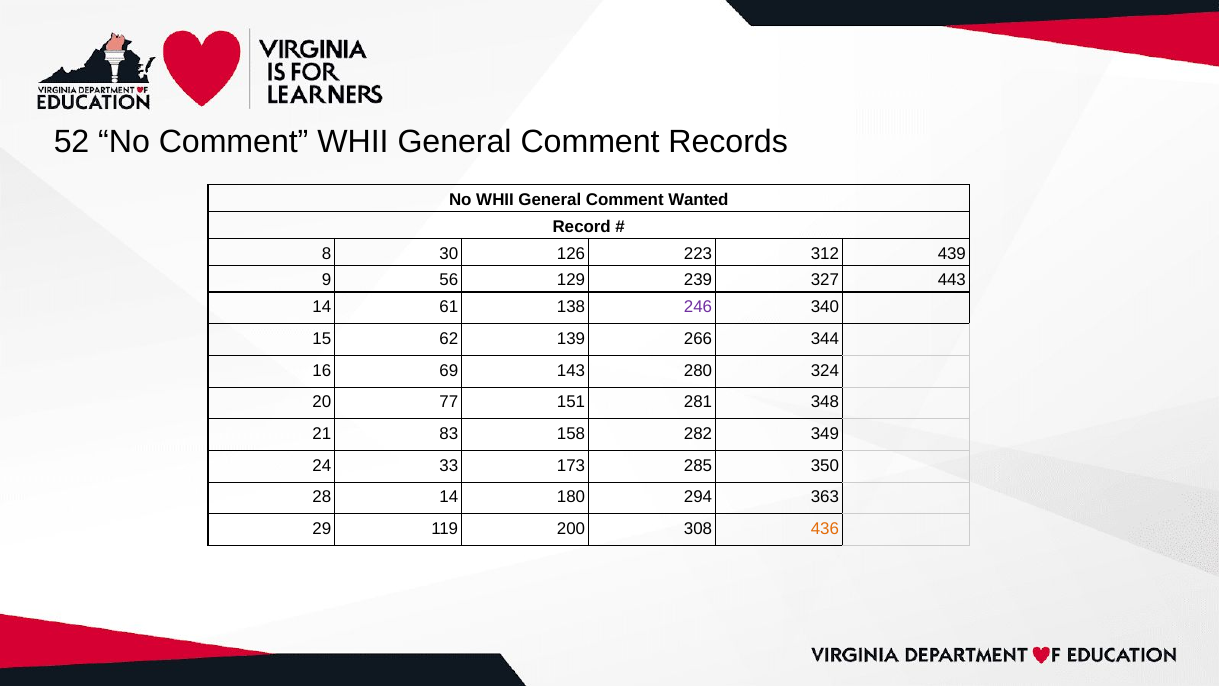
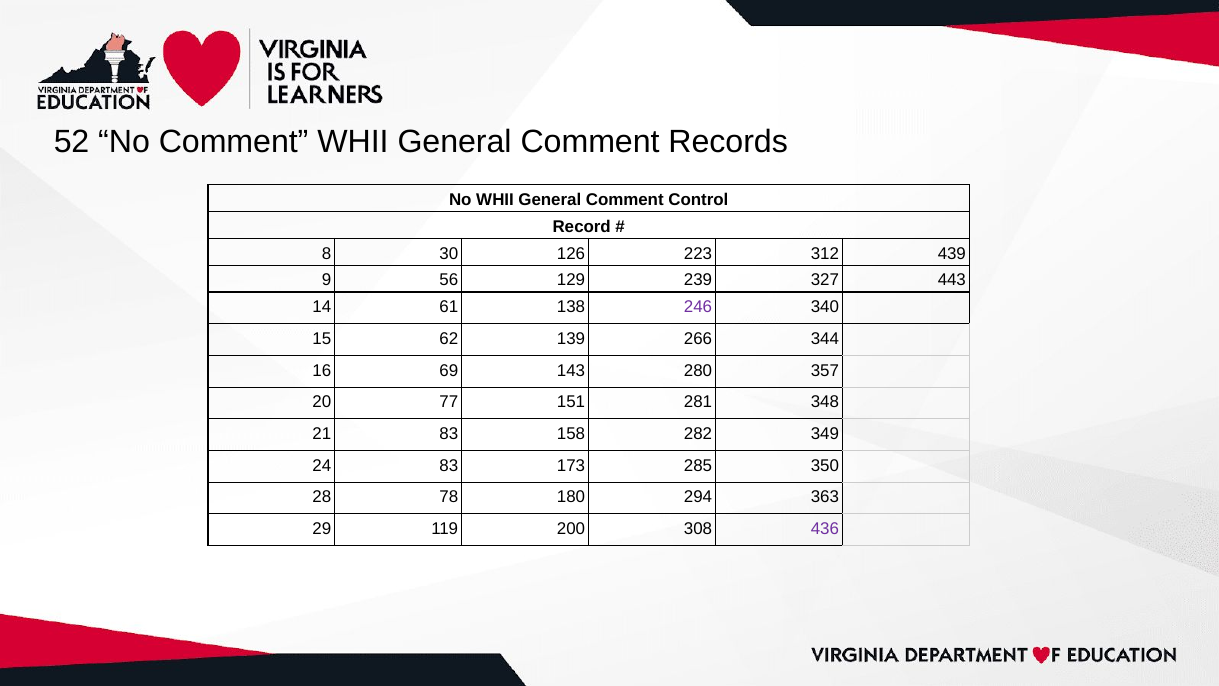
Wanted: Wanted -> Control (698, 200)
324: 324 -> 357 (825, 370)
24 33: 33 -> 83 (449, 465)
28 14: 14 -> 78 (449, 497)
436 colour: orange -> purple (825, 529)
